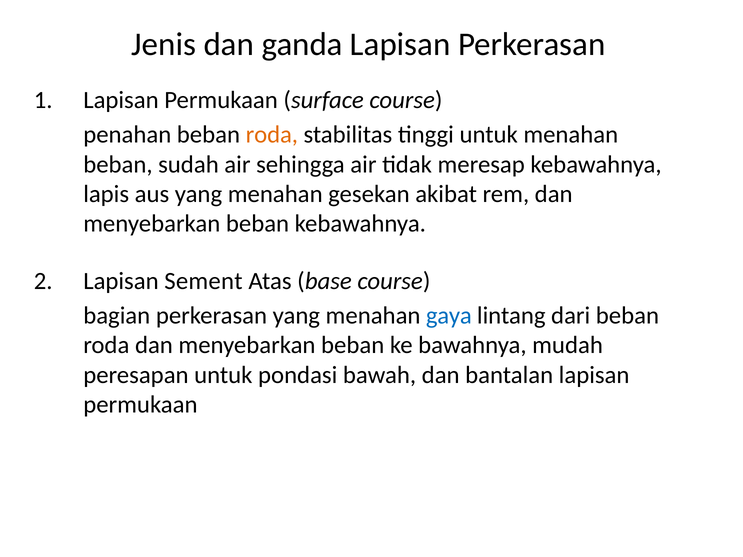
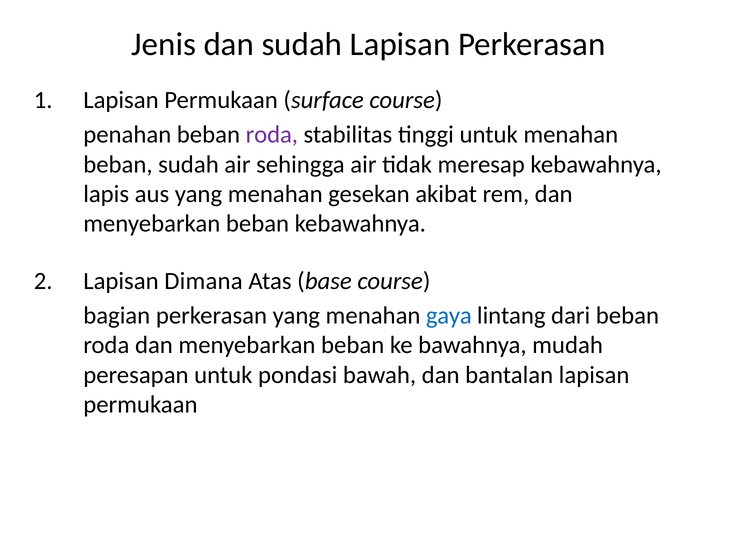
dan ganda: ganda -> sudah (302, 44)
roda colour: orange -> purple (272, 135)
Sement: Sement -> Dimana (203, 281)
